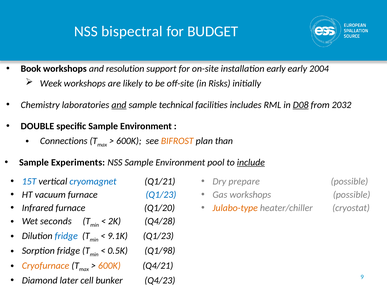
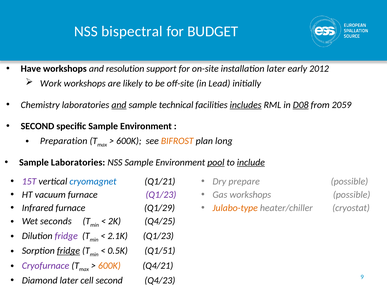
Book: Book -> Have (31, 69)
installation early: early -> later (276, 69)
2004: 2004 -> 2012 (319, 69)
Week: Week -> Work (51, 84)
Risks: Risks -> Lead (219, 84)
includes underline: none -> present (246, 105)
2032: 2032 -> 2059 (342, 105)
DOUBLE: DOUBLE -> SECOND (37, 126)
Connections: Connections -> Preparation (64, 141)
than: than -> long (224, 141)
Sample Experiments: Experiments -> Laboratories (78, 163)
pool underline: none -> present (216, 163)
15T colour: blue -> purple (29, 182)
Q1/23 colour: blue -> purple (161, 195)
Q1/20: Q1/20 -> Q1/29 (160, 208)
Q4/28: Q4/28 -> Q4/25 (160, 221)
fridge colour: blue -> purple (66, 236)
9.1K: 9.1K -> 2.1K (118, 236)
fridge underline: none -> present (68, 251)
Q1/98: Q1/98 -> Q1/51 (160, 251)
Cryofurnace colour: orange -> purple (46, 266)
cell bunker: bunker -> second (109, 281)
